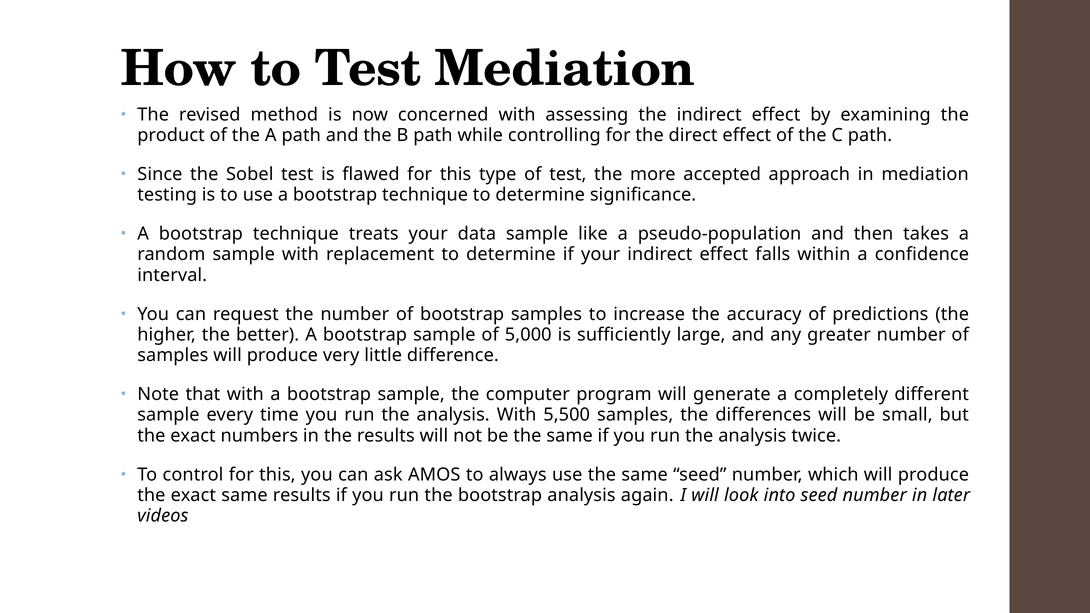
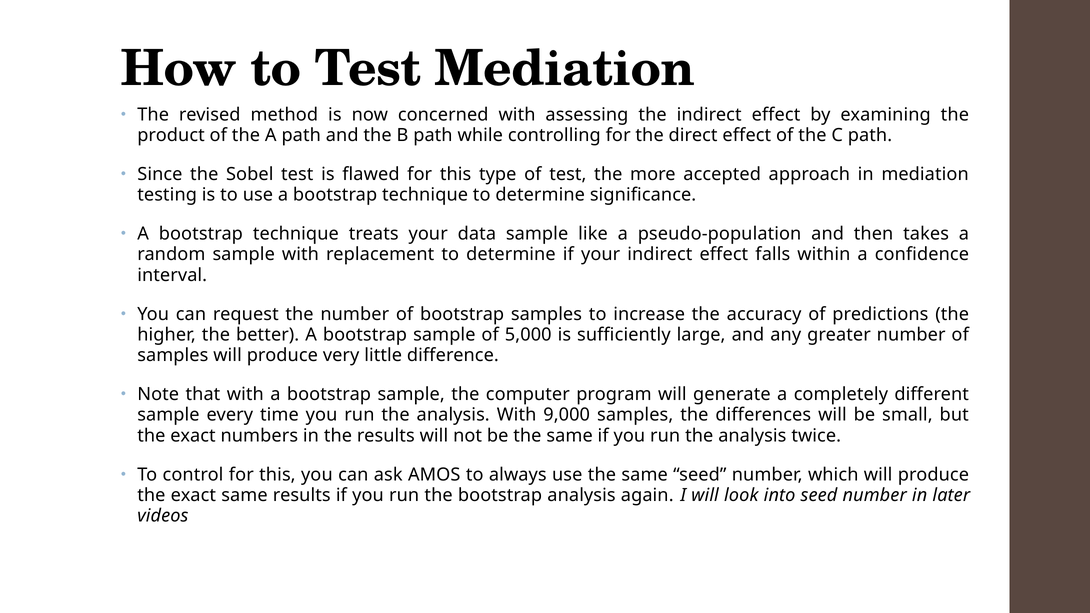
5,500: 5,500 -> 9,000 (567, 415)
